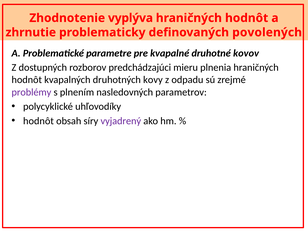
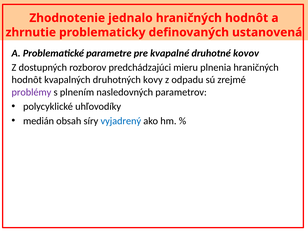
vyplýva: vyplýva -> jednalo (130, 18)
povolených: povolených -> ustanovená (267, 32)
hodnôt: hodnôt -> medián (39, 121)
vyjadrený colour: purple -> blue (121, 121)
